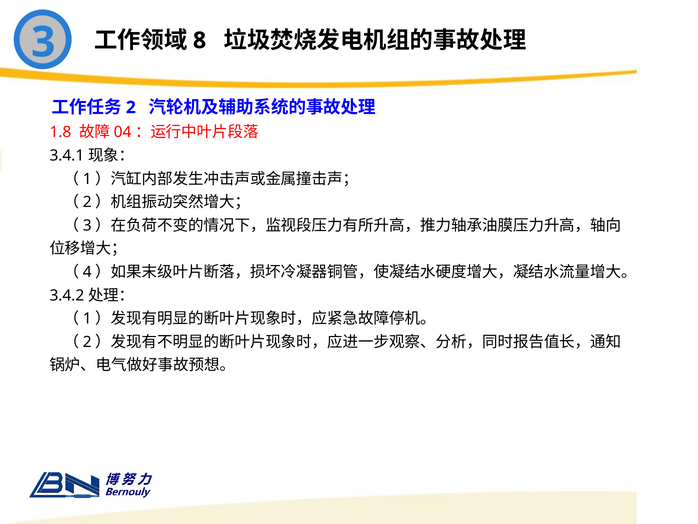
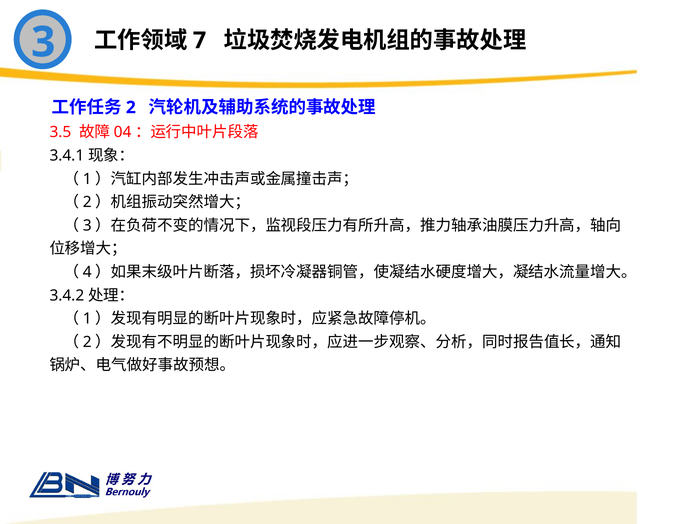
8: 8 -> 7 (200, 40)
1.8: 1.8 -> 3.5 (60, 132)
